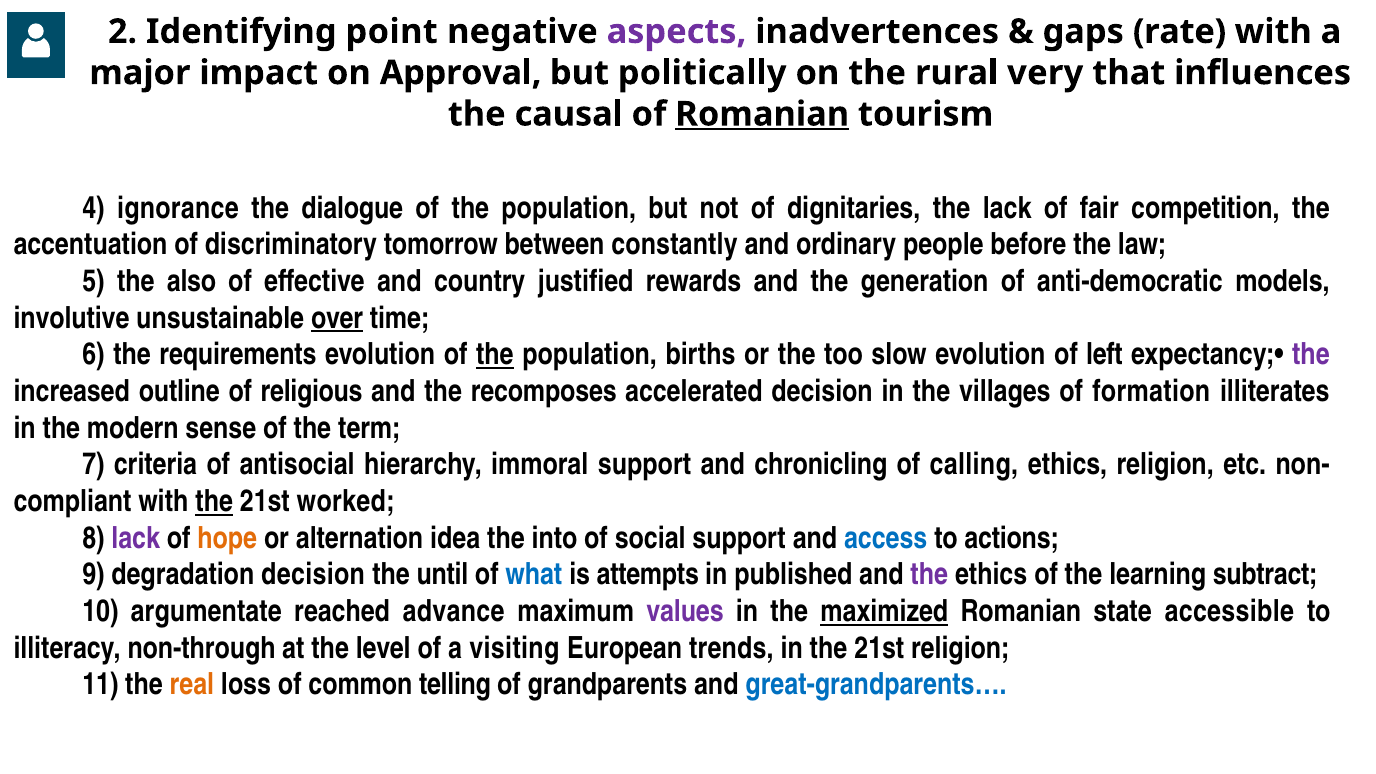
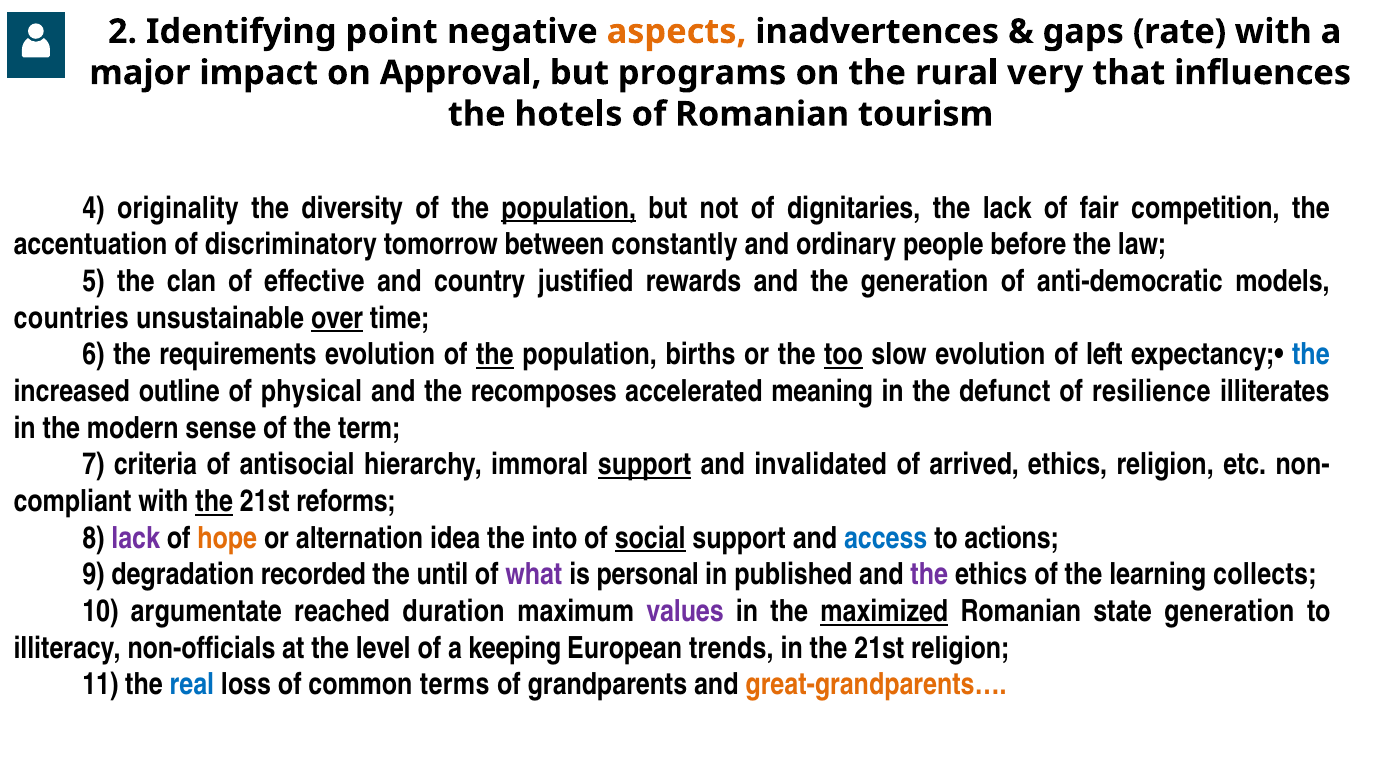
aspects colour: purple -> orange (676, 32)
politically: politically -> programs (702, 73)
causal: causal -> hotels (569, 114)
Romanian underline: present -> none (762, 114)
ignorance: ignorance -> originality (178, 208)
dialogue: dialogue -> diversity (352, 208)
population underline: none -> present (569, 208)
also: also -> clan (191, 281)
involutive: involutive -> countries (71, 318)
too underline: none -> present (844, 355)
the colour: purple -> blue (1311, 355)
religious: religious -> physical (311, 392)
accelerated decision: decision -> meaning (822, 392)
villages: villages -> defunct (1005, 392)
formation: formation -> resilience (1151, 392)
support underline: none -> present (644, 465)
chronicling: chronicling -> invalidated (821, 465)
calling: calling -> arrived (974, 465)
worked: worked -> reforms (346, 502)
social underline: none -> present (650, 538)
degradation decision: decision -> recorded (313, 575)
what colour: blue -> purple (534, 575)
attempts: attempts -> personal (648, 575)
subtract: subtract -> collects (1265, 575)
advance: advance -> duration (454, 612)
state accessible: accessible -> generation (1229, 612)
non-through: non-through -> non-officials (202, 648)
visiting: visiting -> keeping (515, 648)
real colour: orange -> blue (192, 685)
telling: telling -> terms (455, 685)
great-grandparents… colour: blue -> orange (876, 685)
